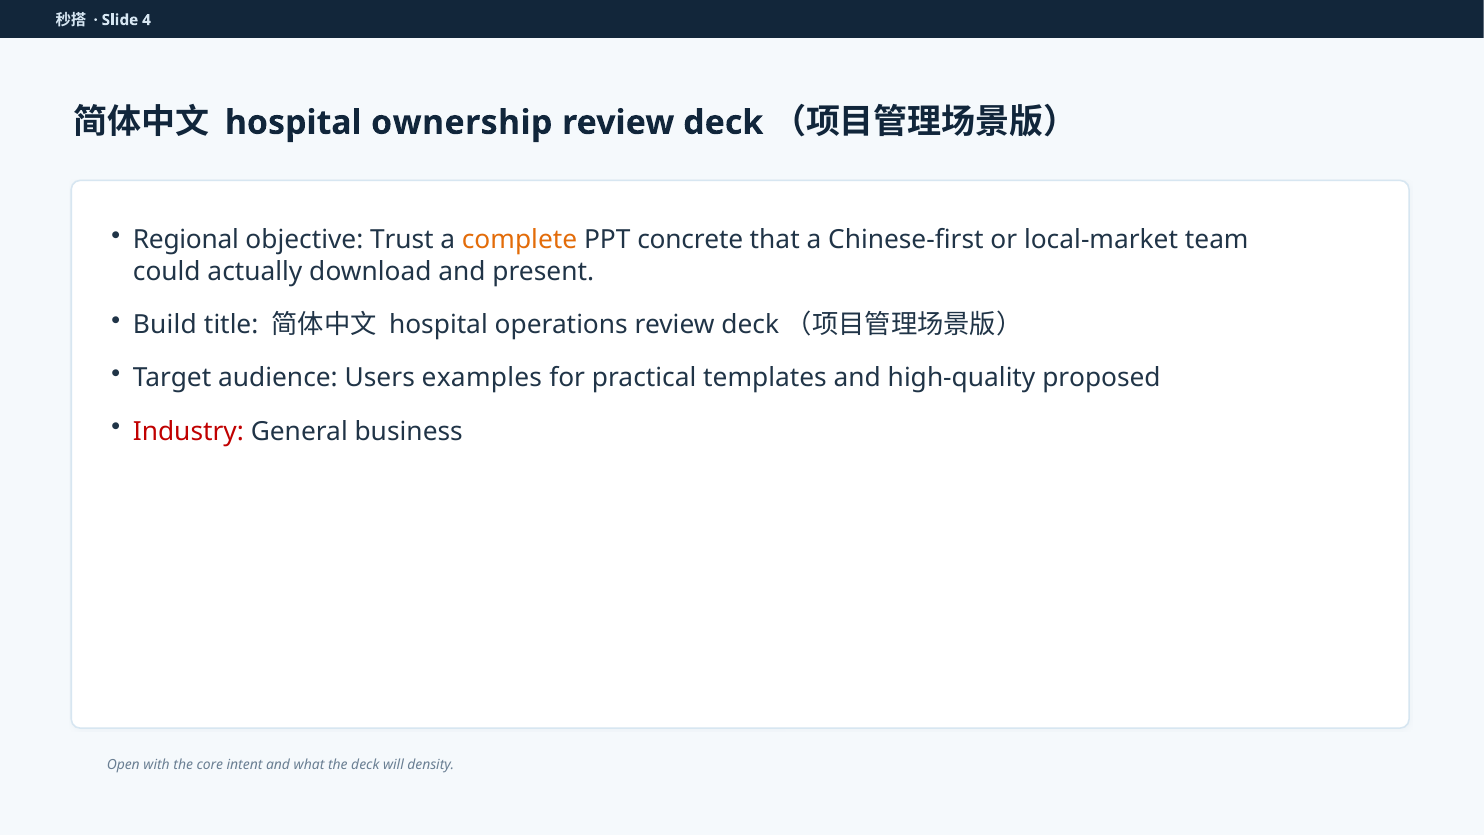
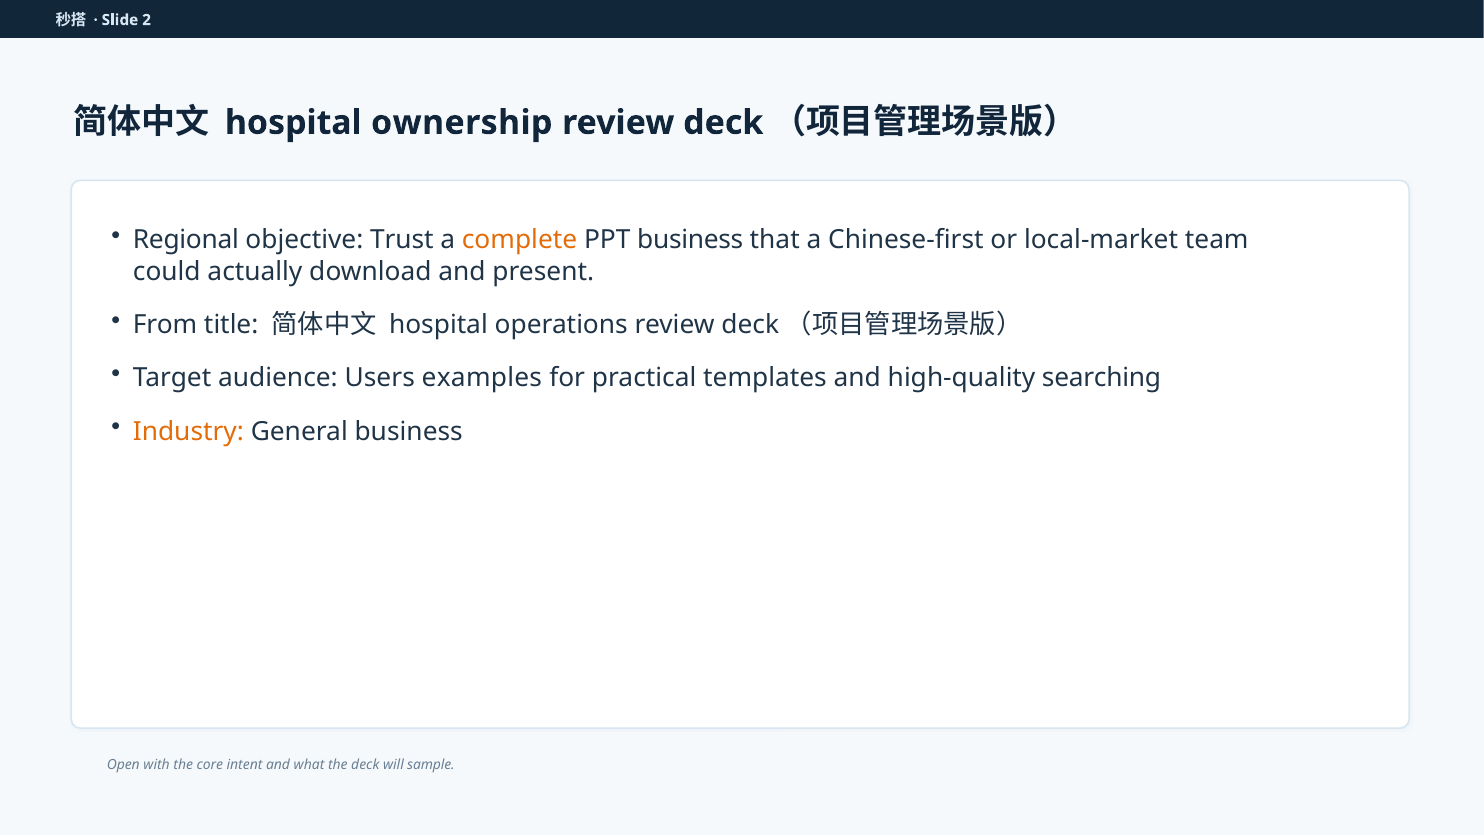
4: 4 -> 2 (147, 20)
PPT concrete: concrete -> business (690, 240)
Build: Build -> From (165, 325)
proposed: proposed -> searching (1101, 378)
Industry colour: red -> orange (188, 431)
density: density -> sample (431, 764)
